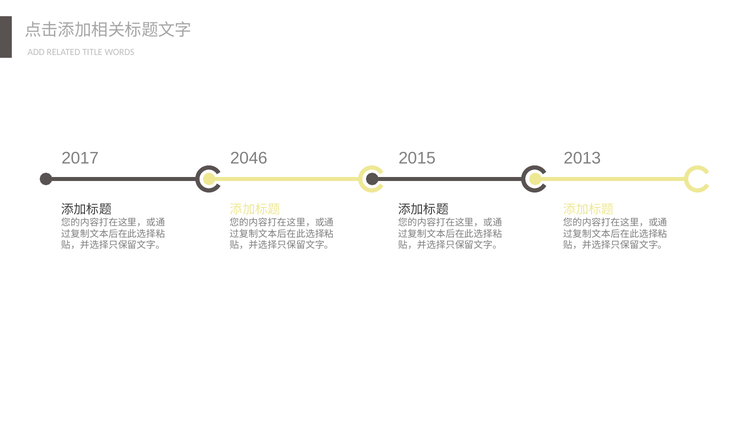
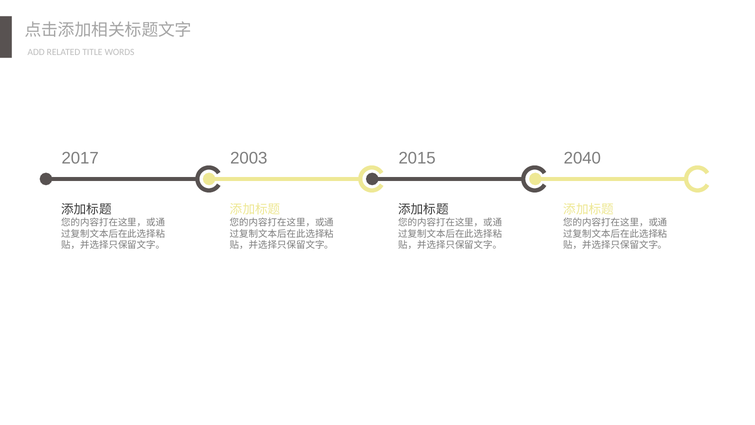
2013: 2013 -> 2040 (582, 158)
2046: 2046 -> 2003 (249, 158)
